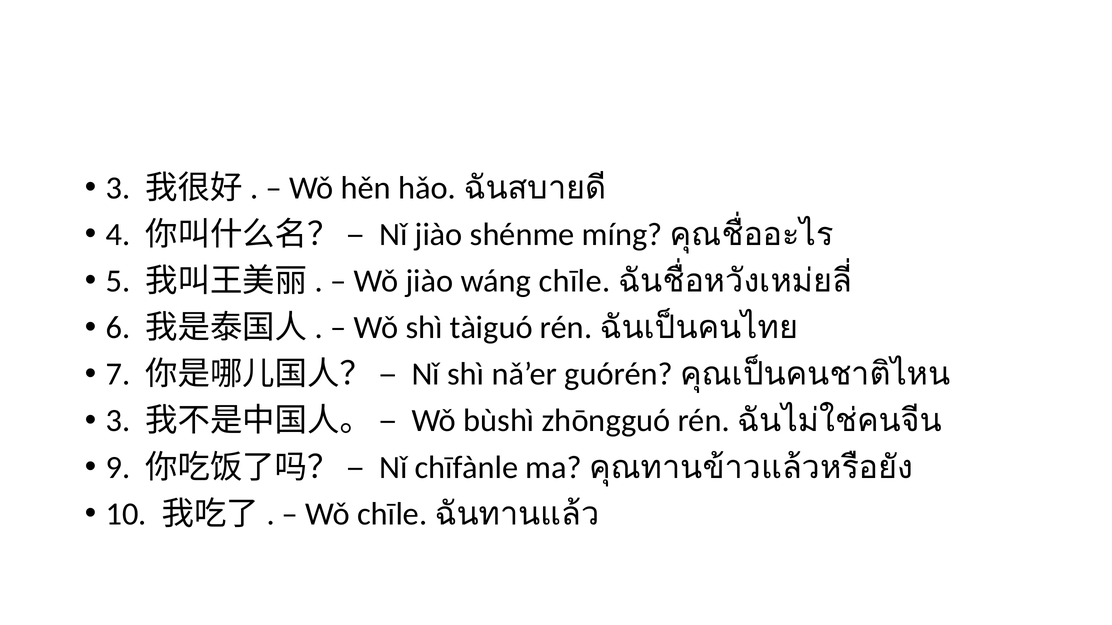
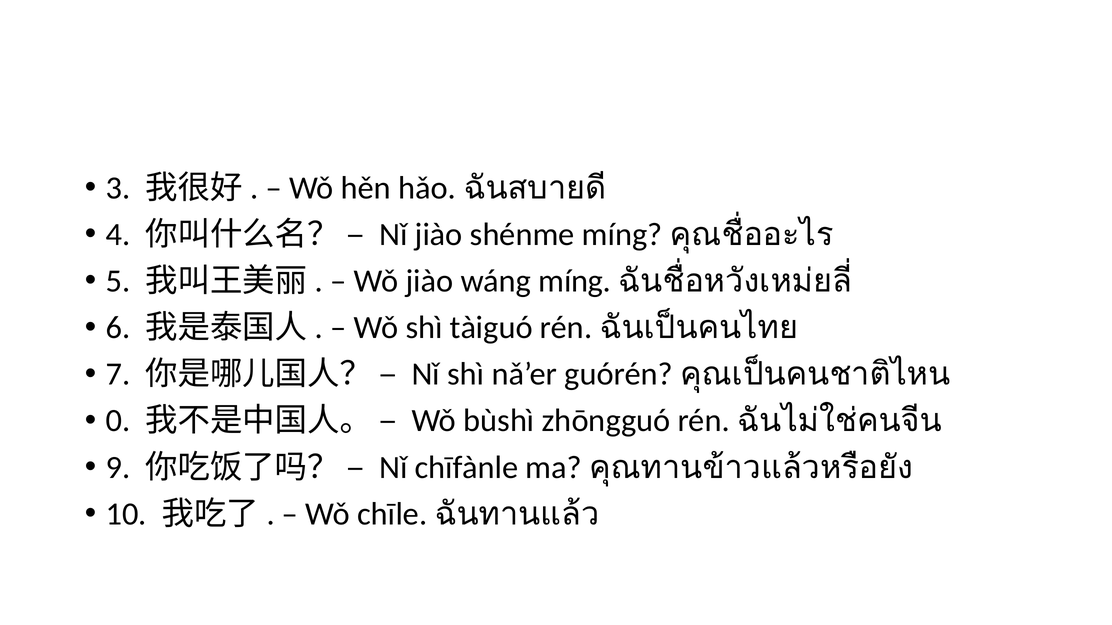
wáng chīle: chīle -> míng (575, 281)
3: 3 -> 0 (118, 421)
